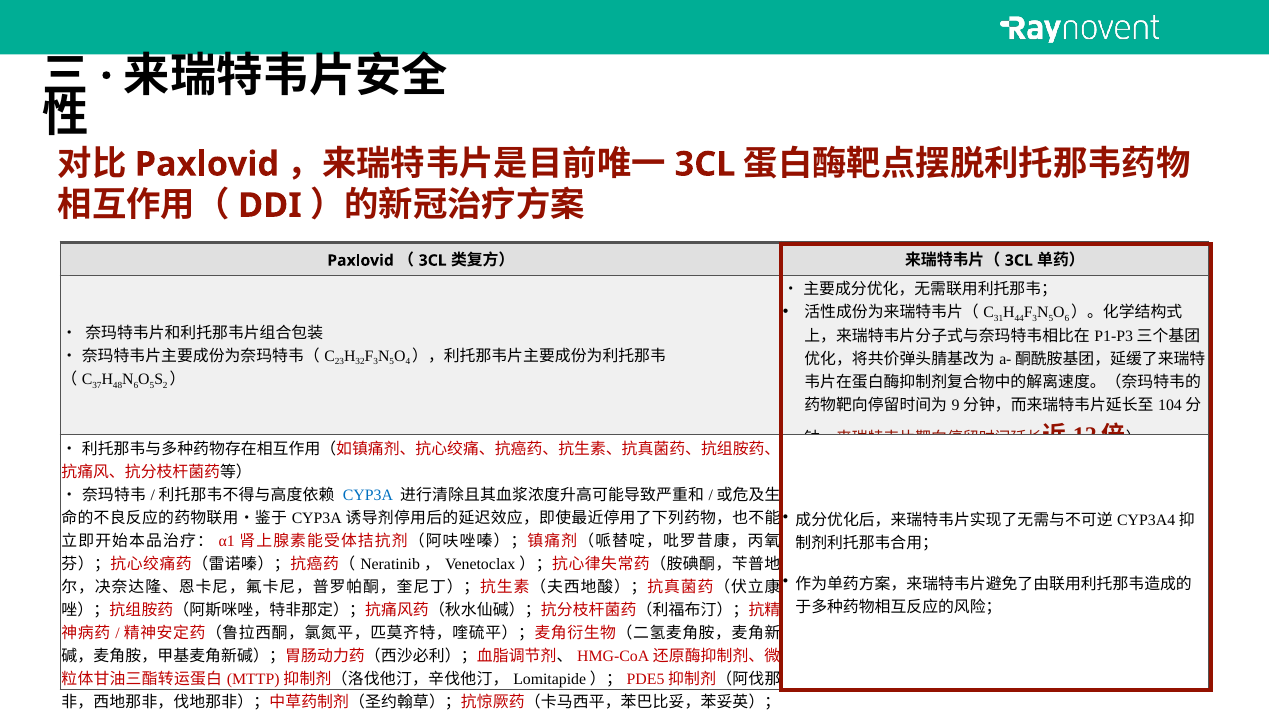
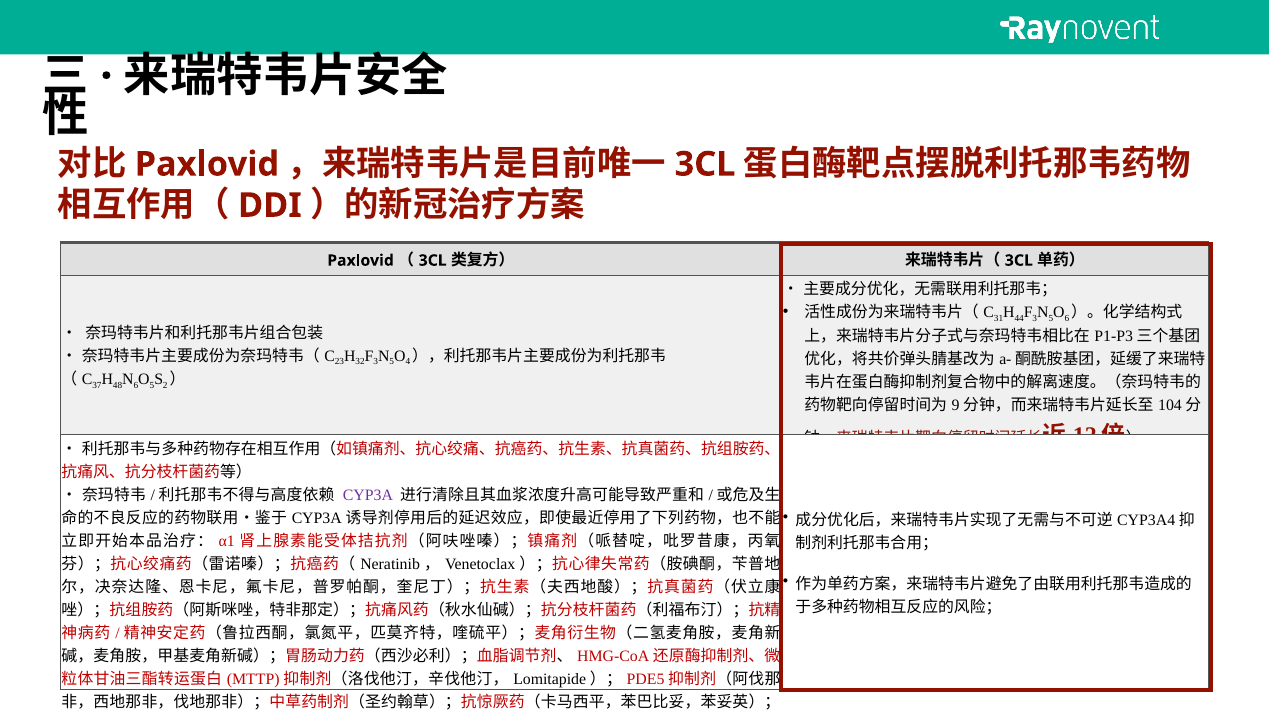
CYP3A colour: blue -> purple (368, 495)
